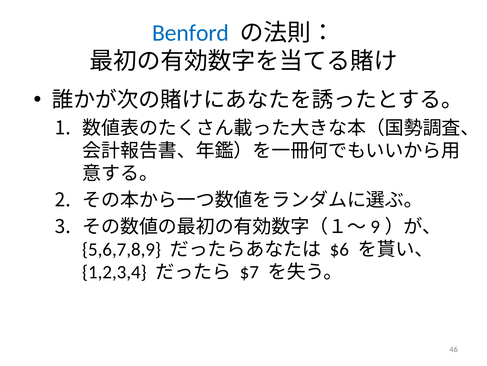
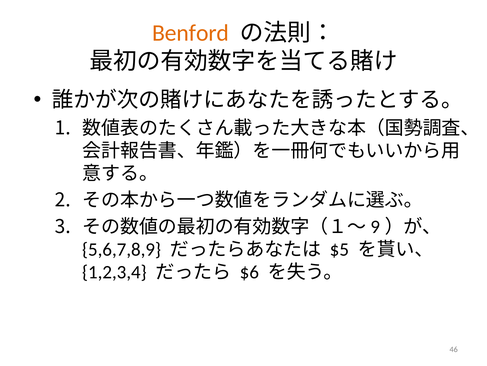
Benford colour: blue -> orange (191, 33)
$6: $6 -> $5 (339, 249)
$7: $7 -> $6 (249, 272)
